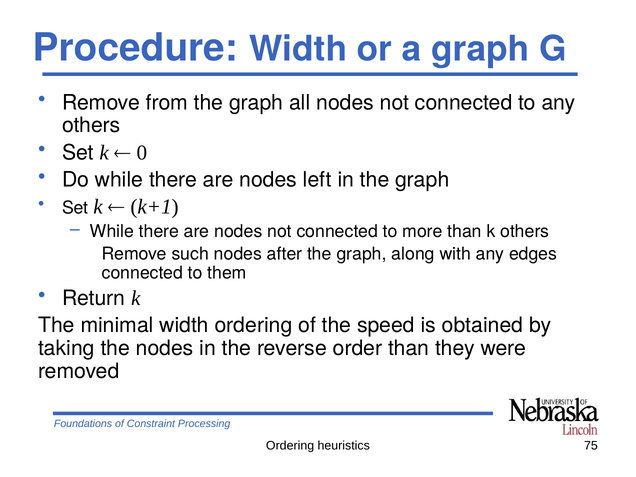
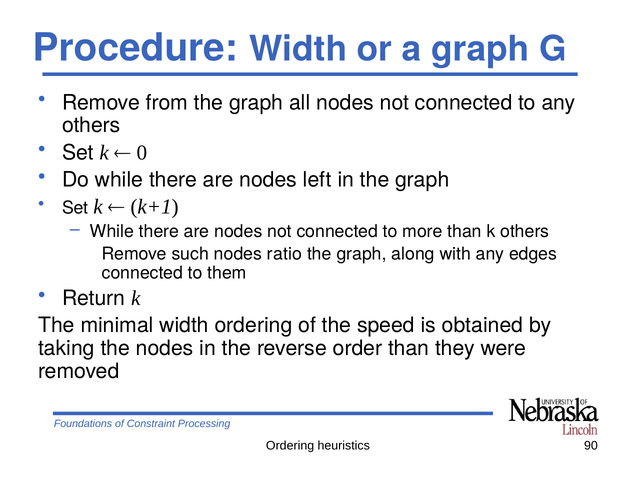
after: after -> ratio (285, 254)
75: 75 -> 90 (591, 446)
